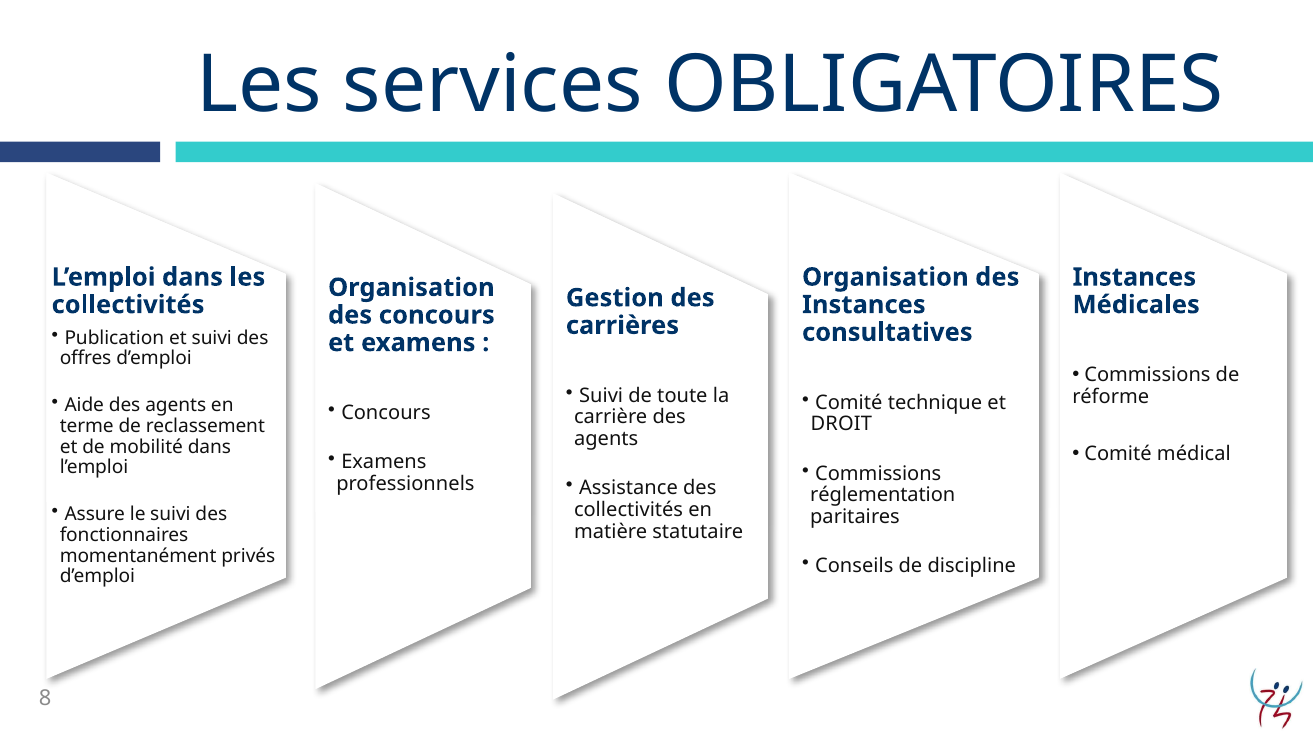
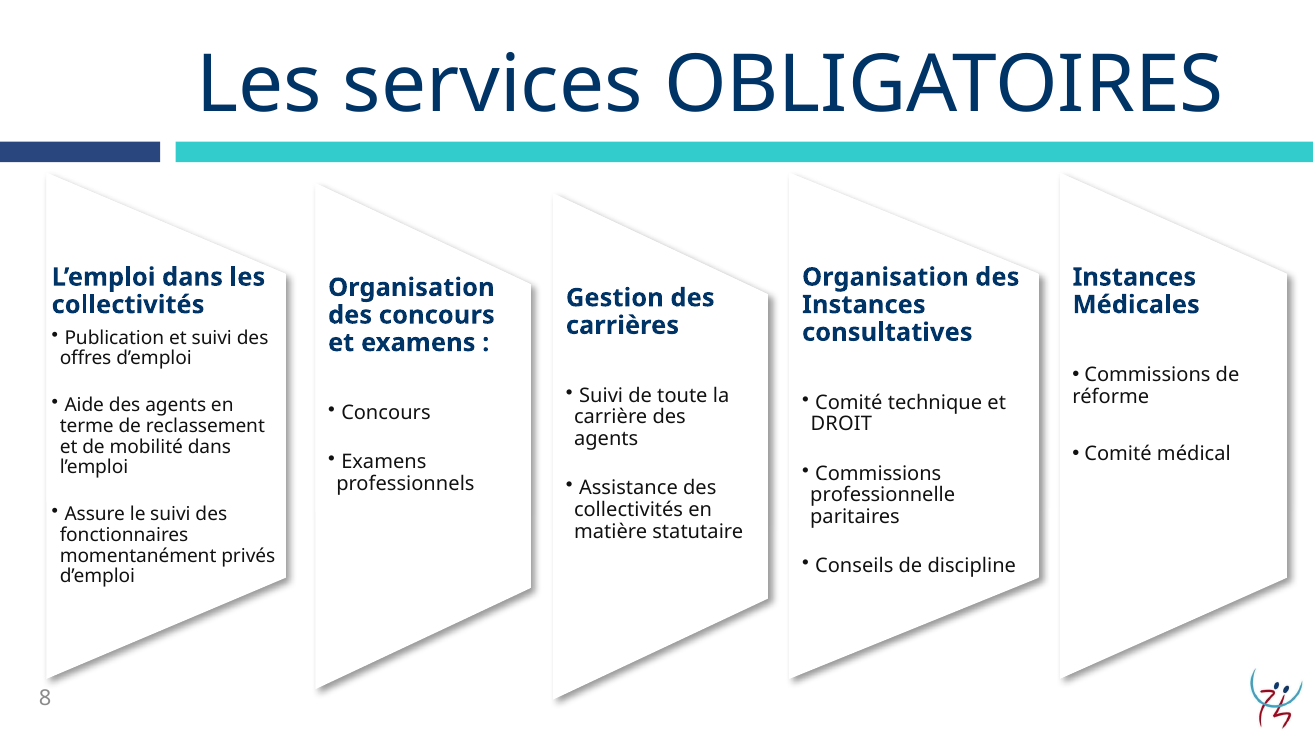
réglementation: réglementation -> professionnelle (883, 495)
